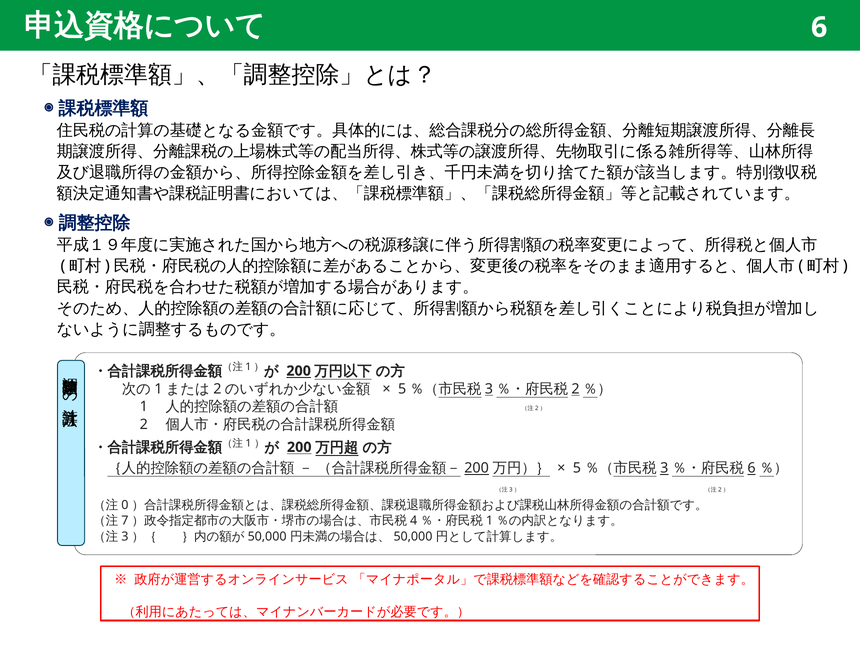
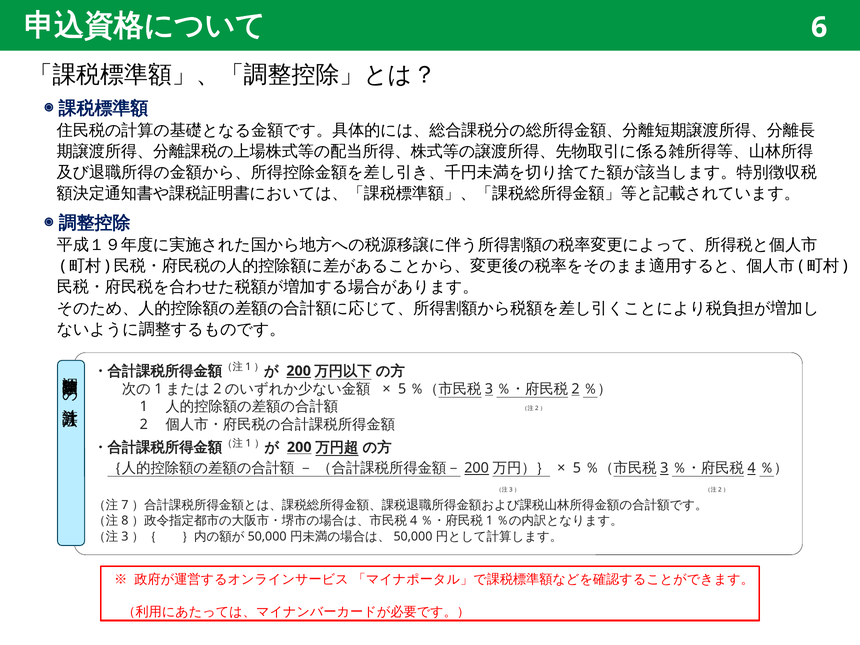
6: 6 -> 4 (752, 468)
0: 0 -> 7 (125, 505)
7: 7 -> 8 (125, 521)
